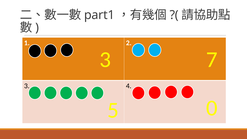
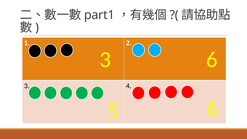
3 7: 7 -> 6 (212, 60)
5 0: 0 -> 6 (212, 108)
